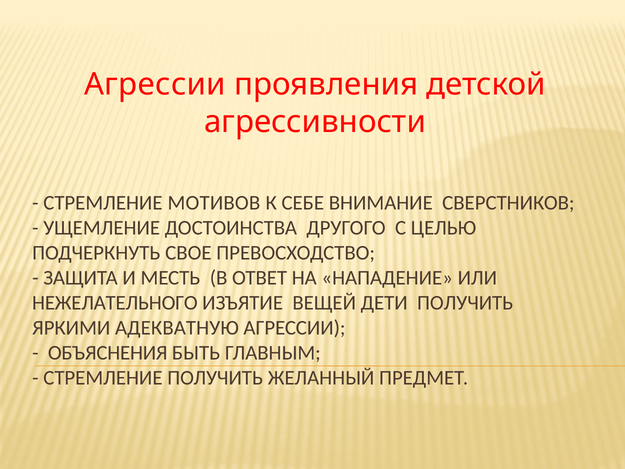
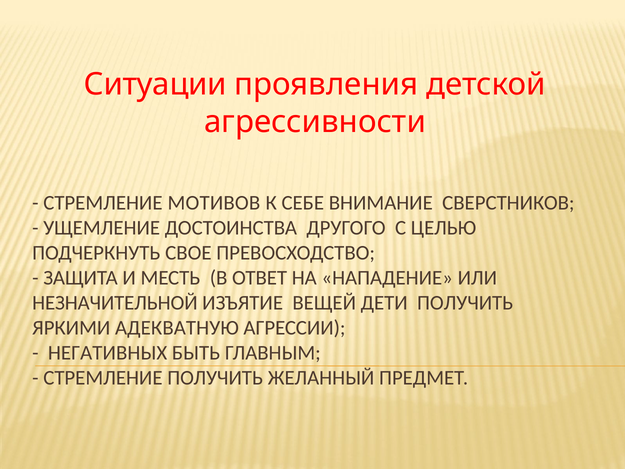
Агрессии: Агрессии -> Ситуации (155, 84)
НЕЖЕЛАТЕЛЬНОГО: НЕЖЕЛАТЕЛЬНОГО -> НЕЗНАЧИТЕЛЬНОЙ (115, 303)
ОБЪЯСНЕНИЯ: ОБЪЯСНЕНИЯ -> НЕГАТИВНЫХ (108, 353)
